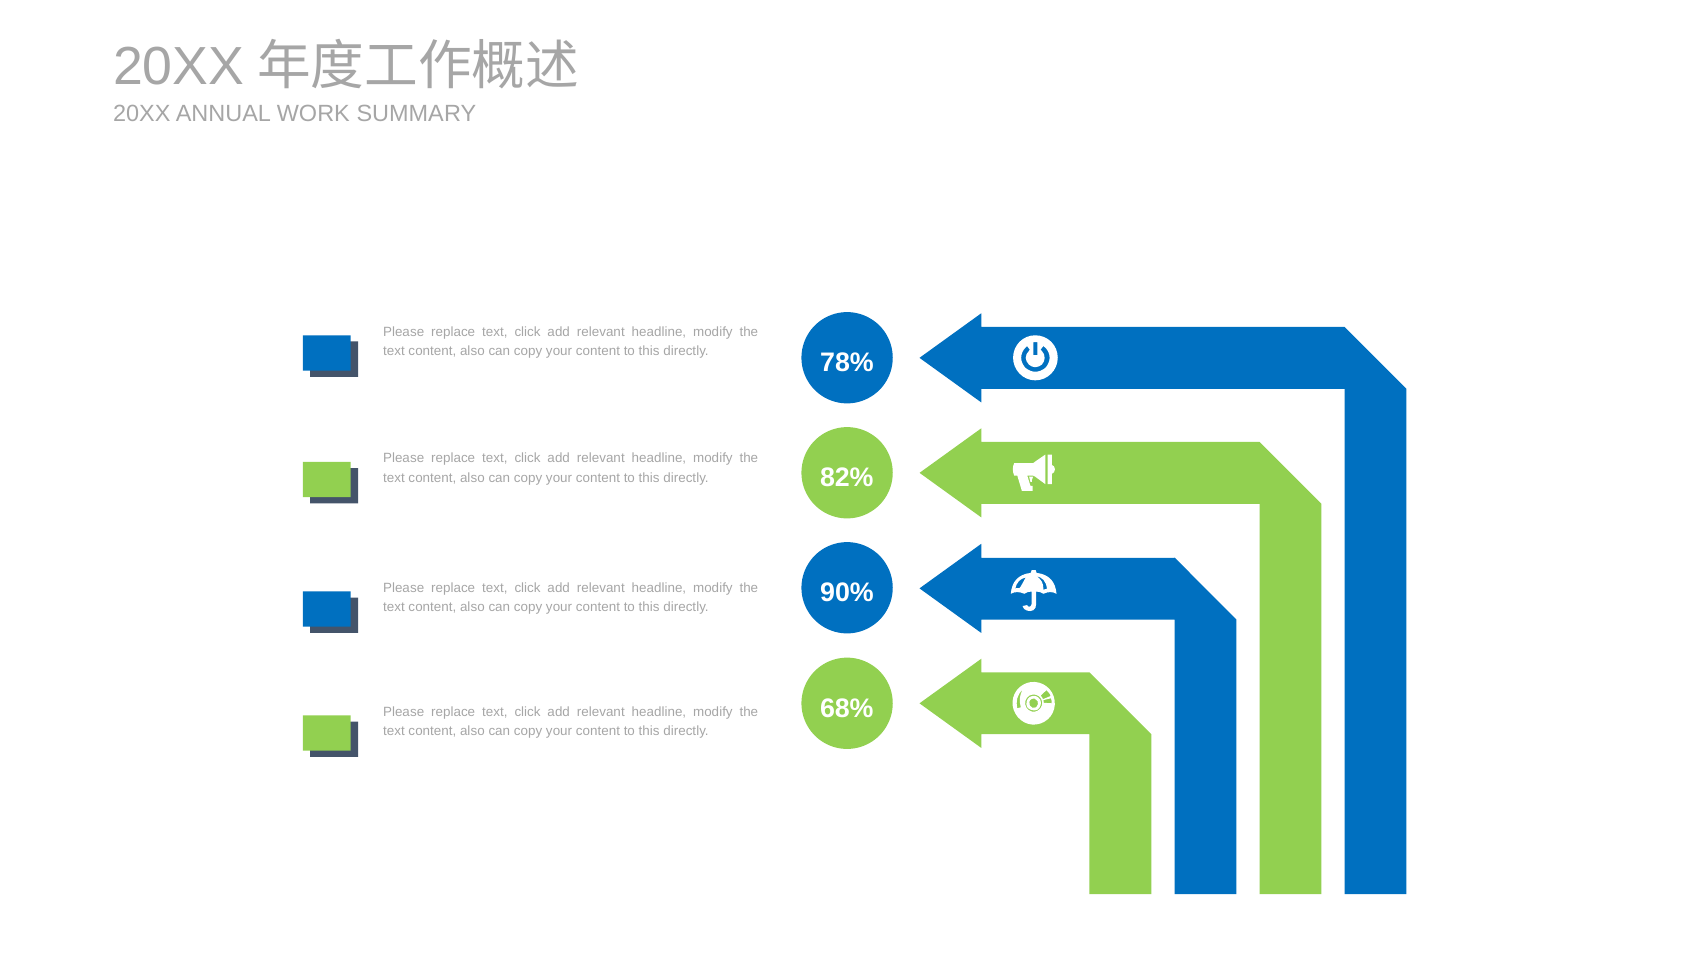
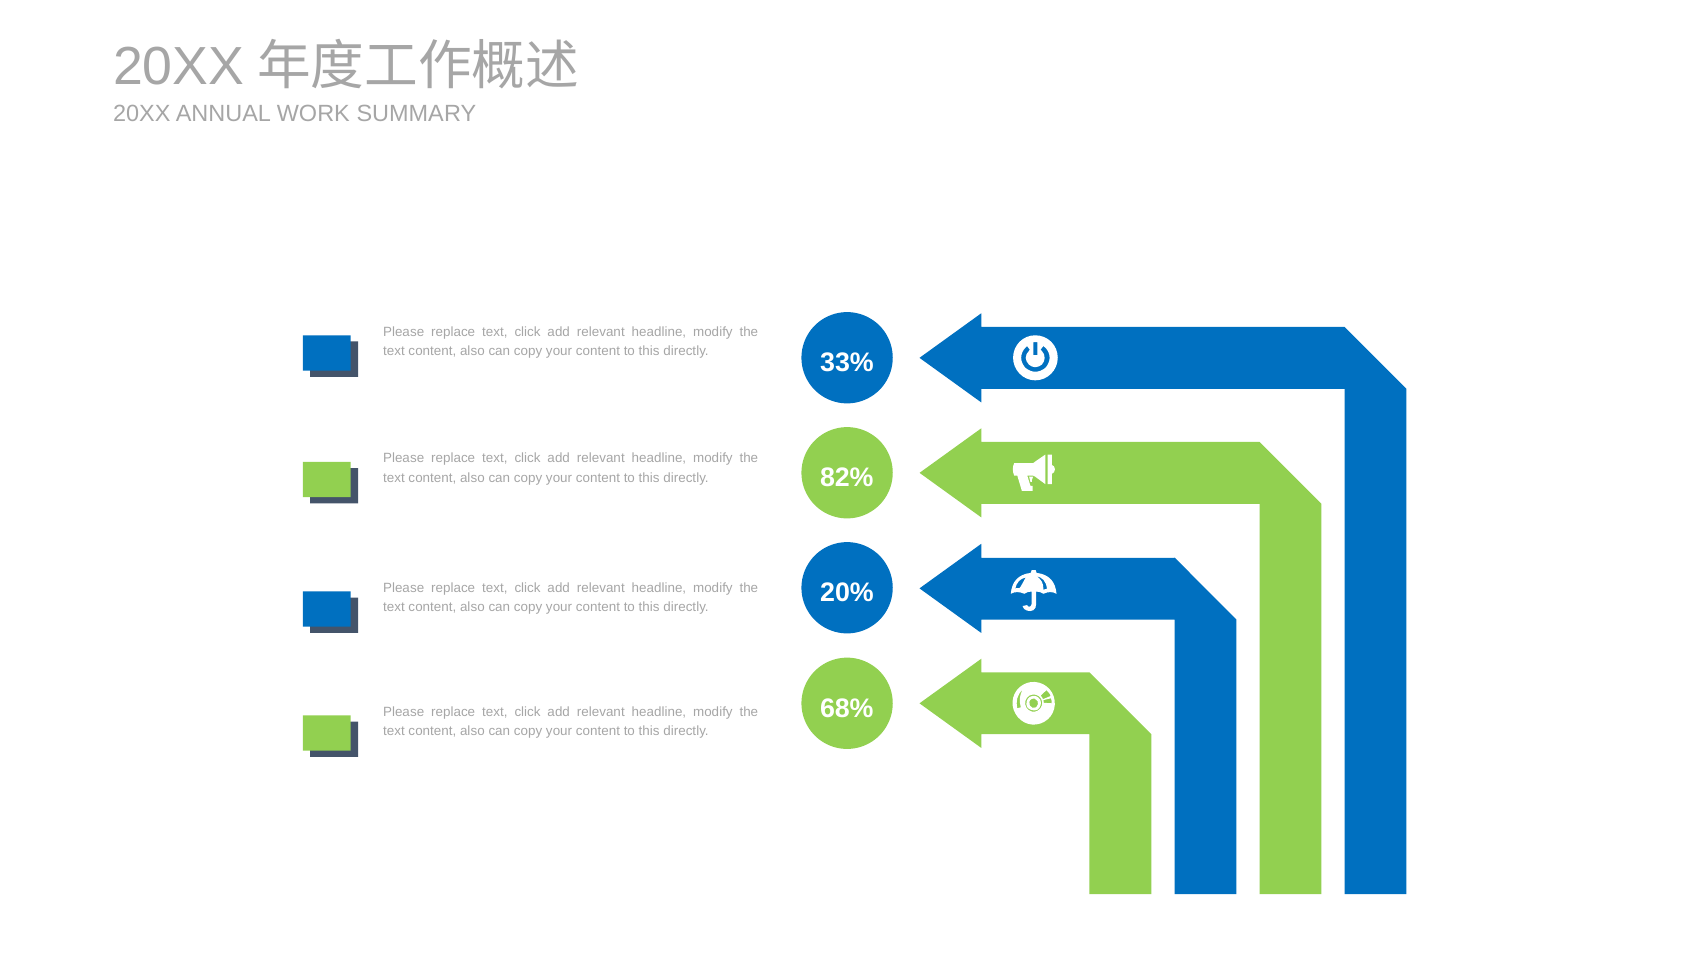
78%: 78% -> 33% (847, 363)
90%: 90% -> 20% (847, 593)
